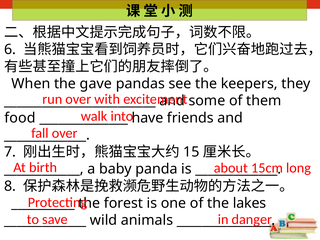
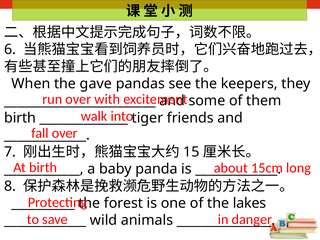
food: food -> birth (20, 118)
have: have -> tiger (147, 118)
